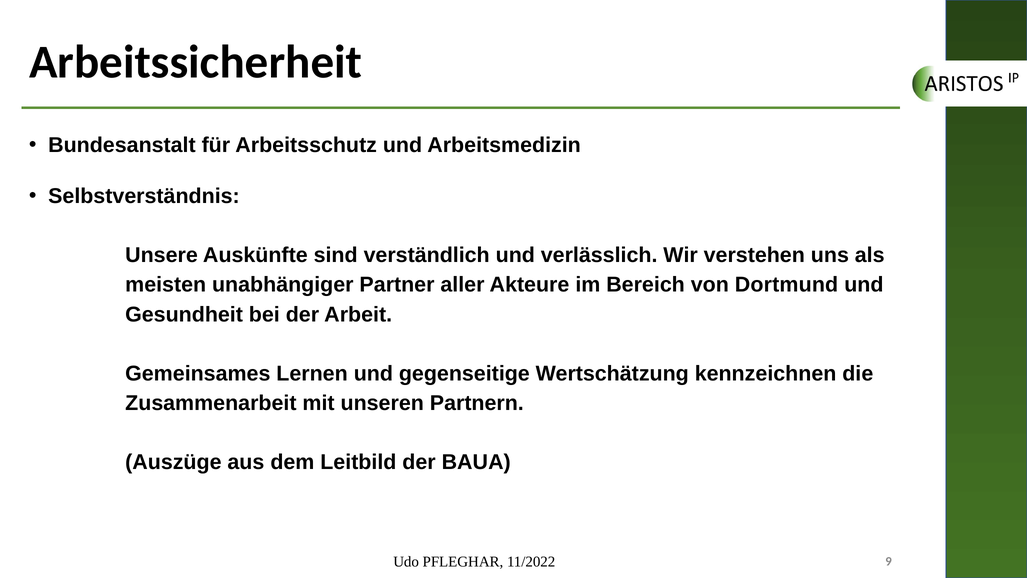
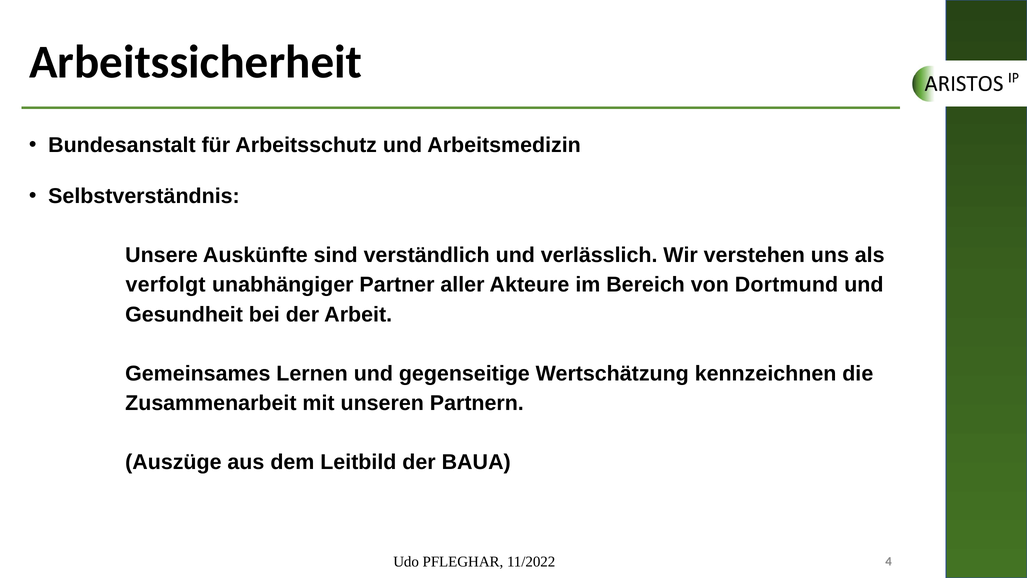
meisten: meisten -> verfolgt (166, 285)
9: 9 -> 4 (889, 561)
